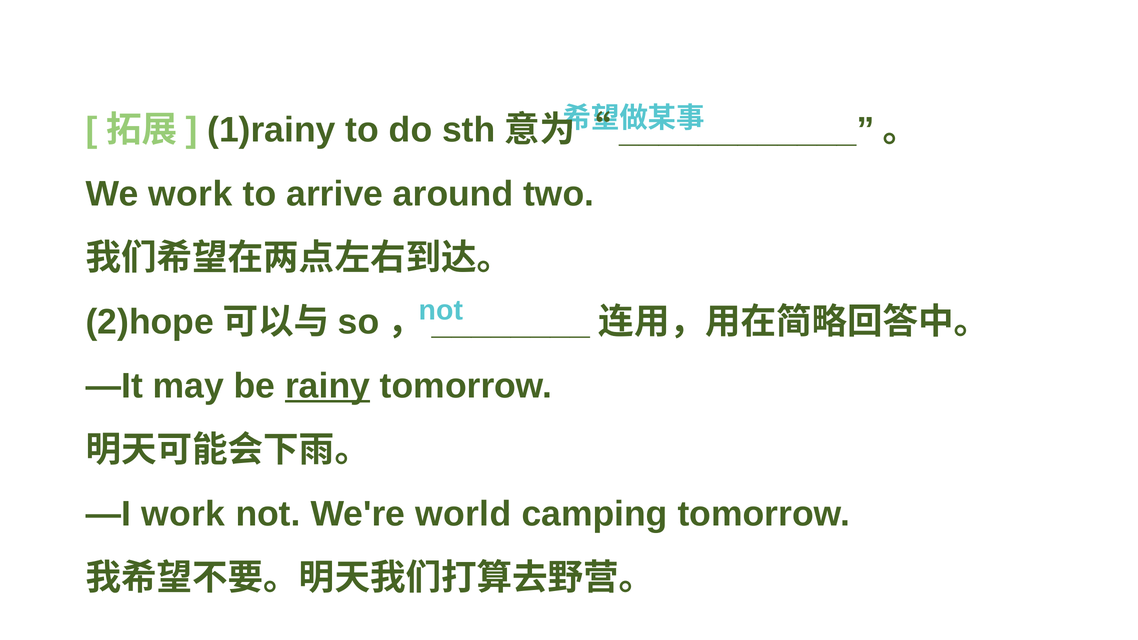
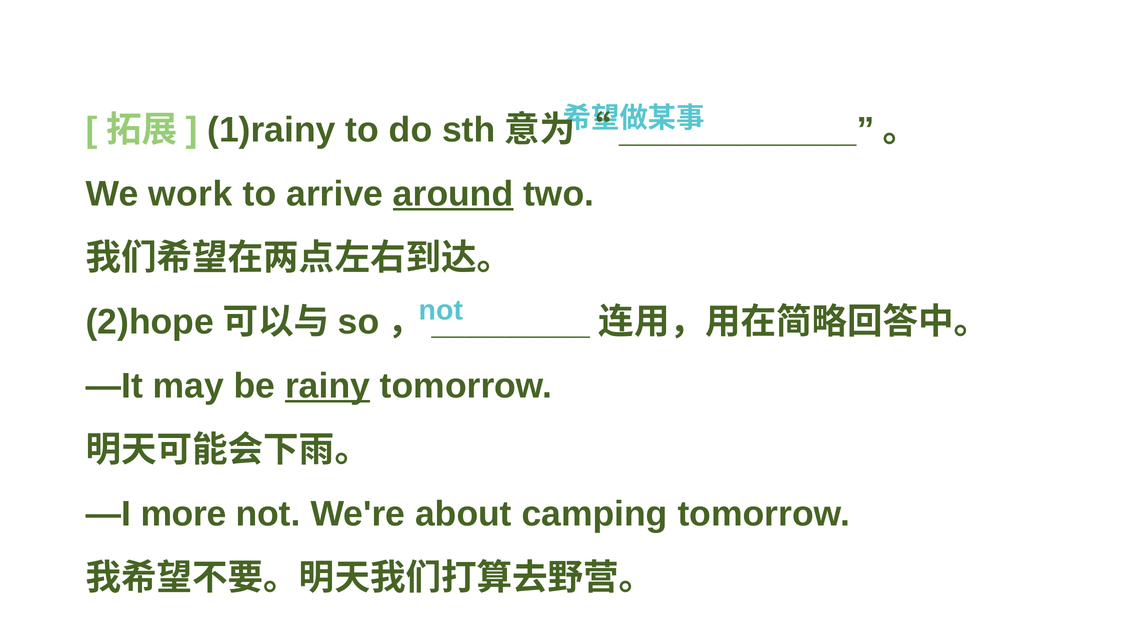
around underline: none -> present (453, 194)
—I work: work -> more (183, 514)
world: world -> about (463, 514)
